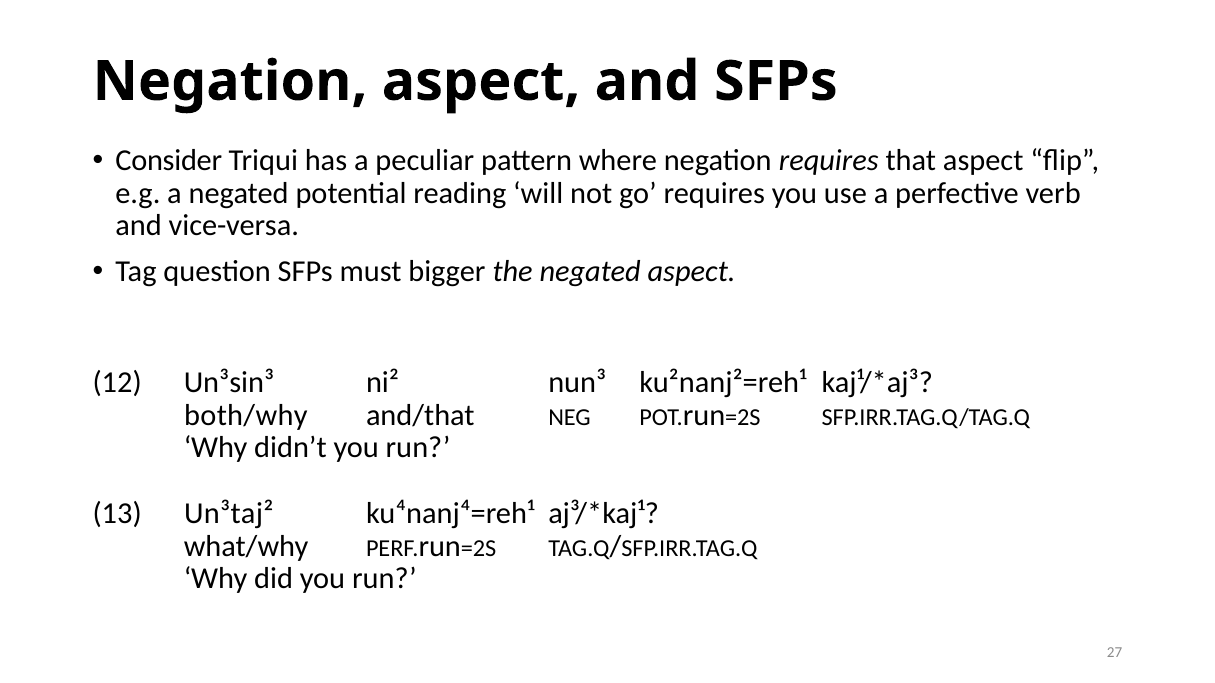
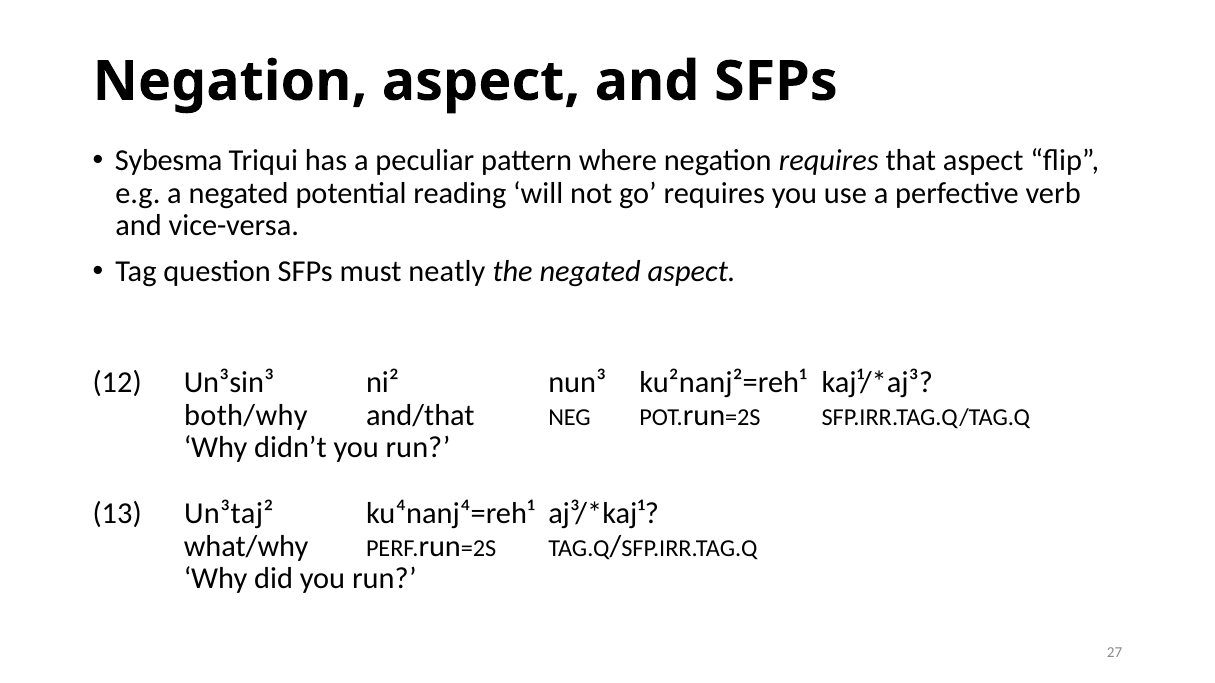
Consider: Consider -> Sybesma (169, 161)
bigger: bigger -> neatly (447, 272)
